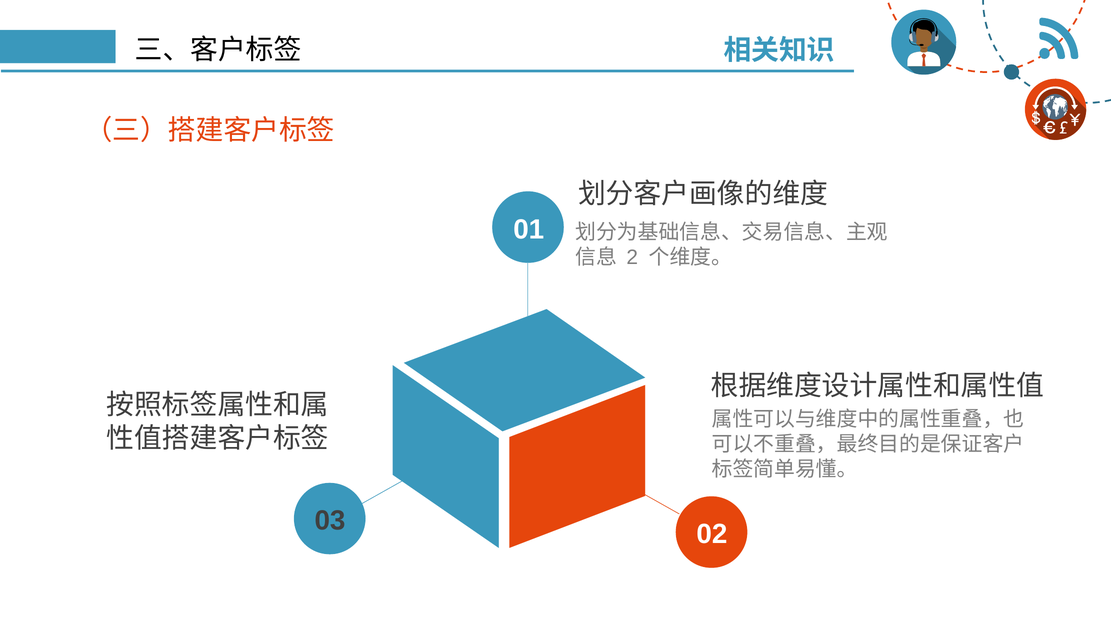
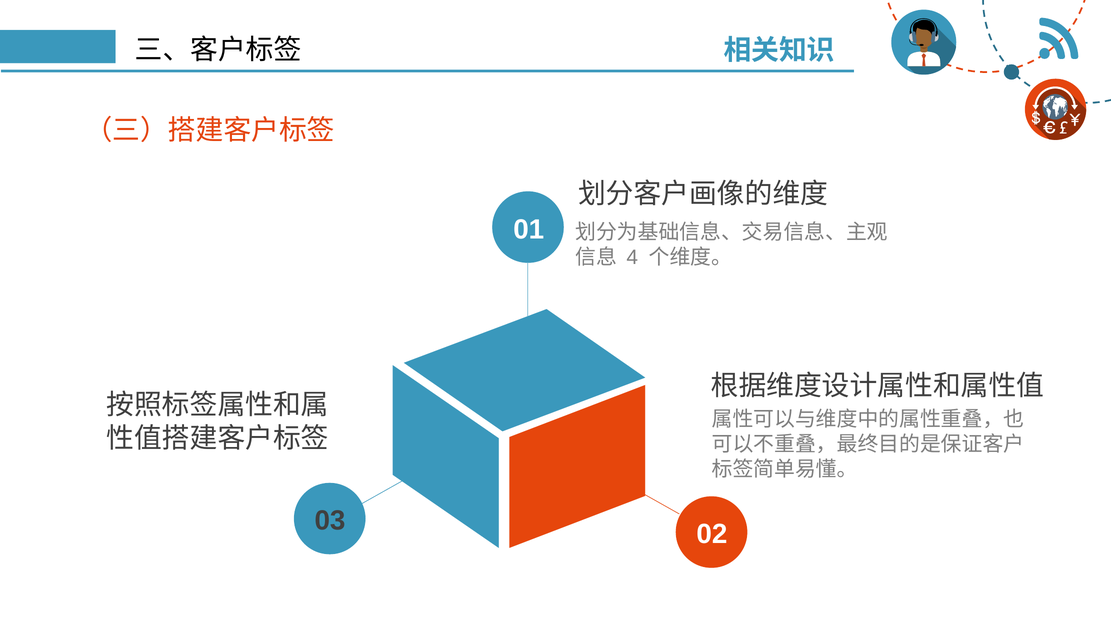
2: 2 -> 4 (632, 258)
